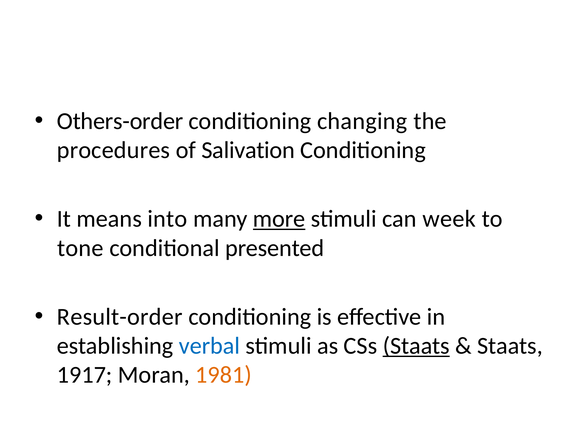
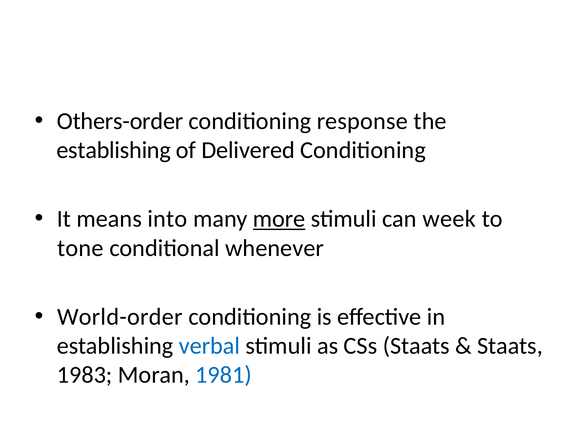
changing: changing -> response (362, 121)
procedures: procedures -> establishing (114, 150)
Salivation: Salivation -> Delivered (248, 150)
presented: presented -> whenever (275, 248)
Result-order: Result-order -> World-order (120, 317)
Staats underline: present -> none (416, 346)
1917: 1917 -> 1983 (85, 375)
1981 colour: orange -> blue (224, 375)
